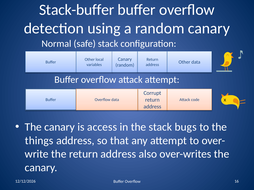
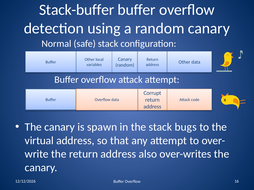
access: access -> spawn (102, 127)
things: things -> virtual (39, 141)
